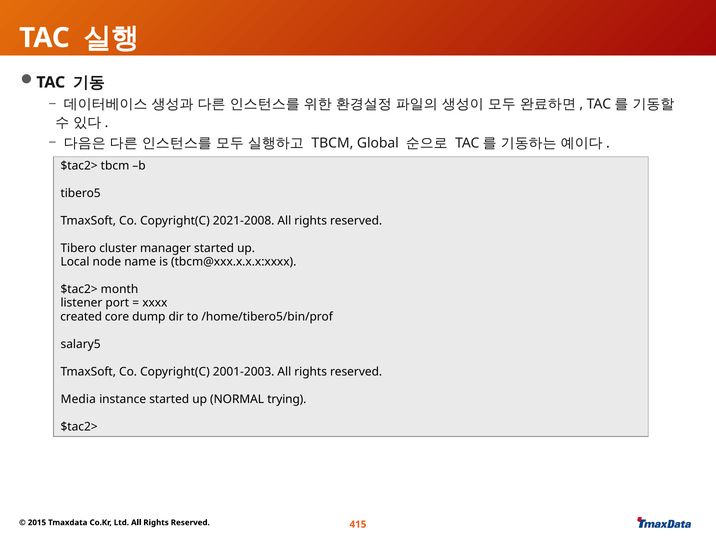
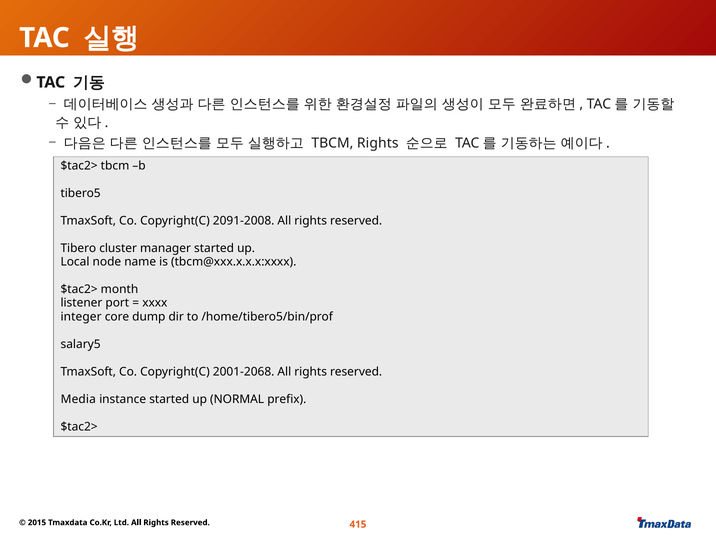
TBCM Global: Global -> Rights (378, 143)
2021-2008: 2021-2008 -> 2091-2008 (244, 221)
created: created -> integer (81, 317)
2001-2003: 2001-2003 -> 2001-2068 (244, 372)
trying: trying -> prefix (287, 399)
